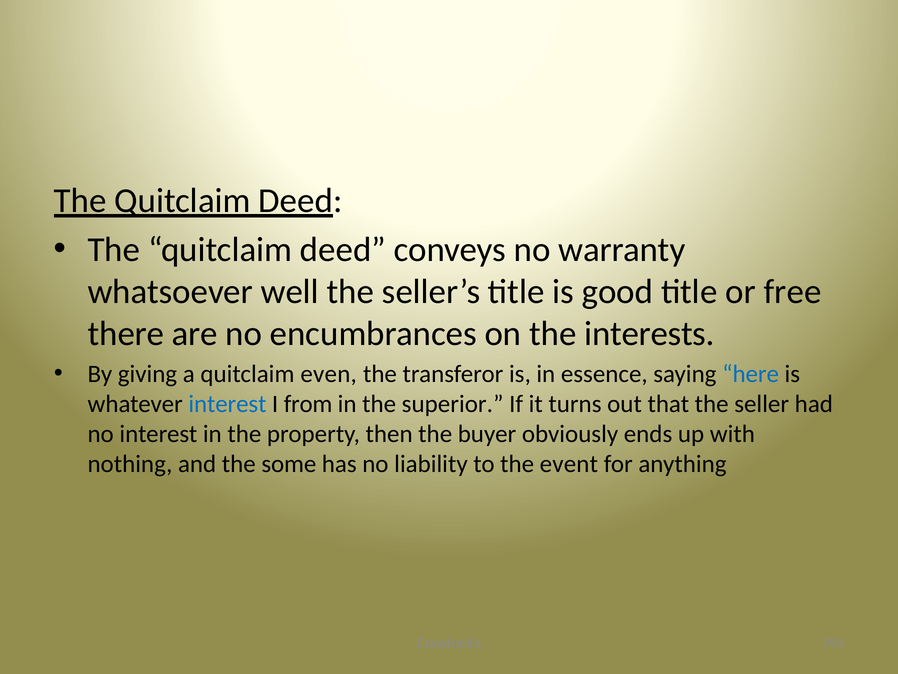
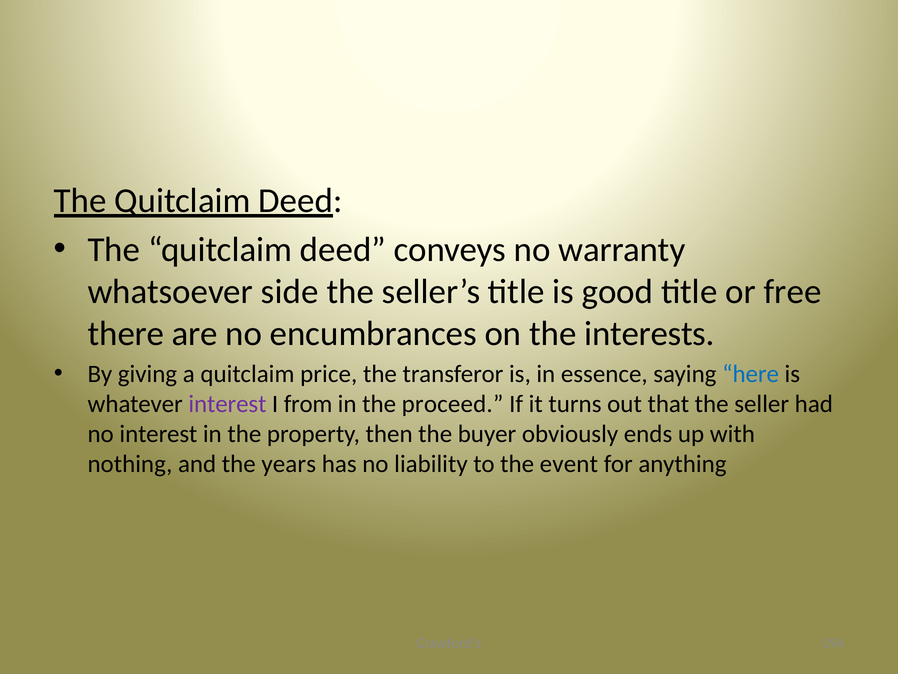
well: well -> side (290, 291)
even: even -> price (329, 374)
interest colour: blue -> purple (227, 404)
superior: superior -> proceed (453, 404)
some: some -> years (289, 463)
